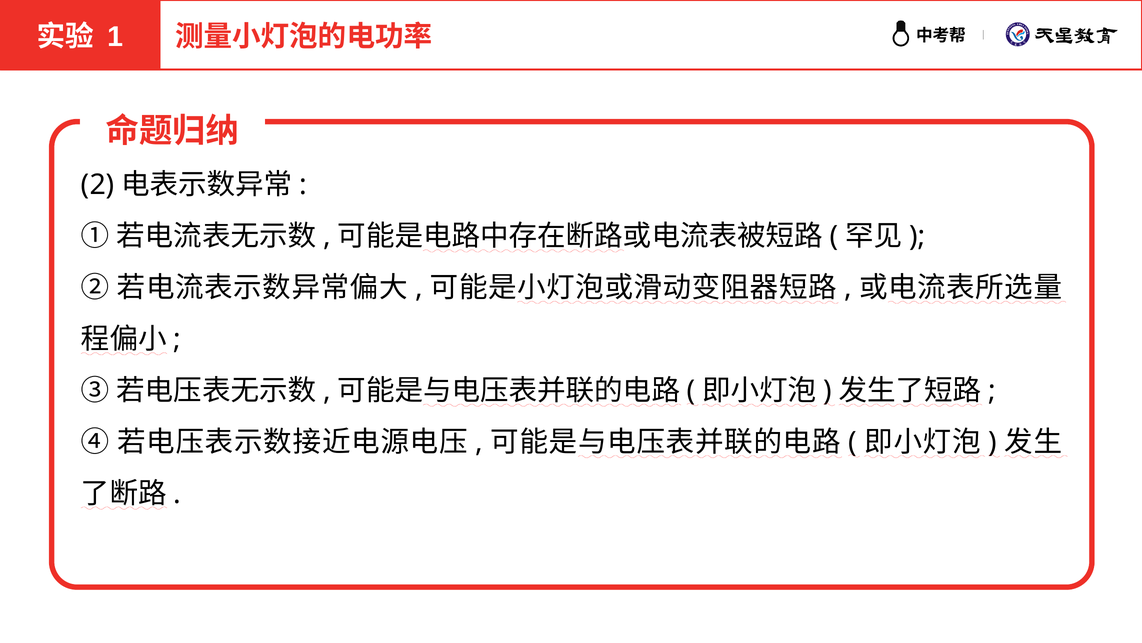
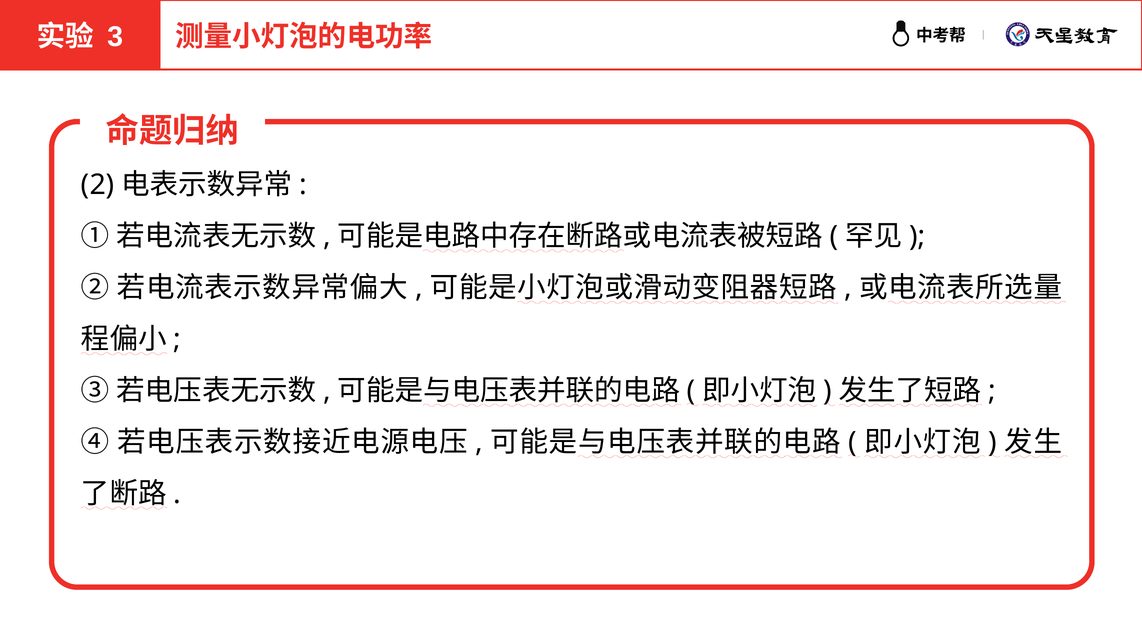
1: 1 -> 3 (115, 37)
